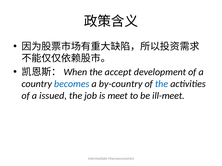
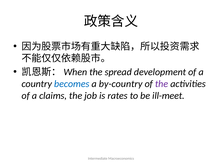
accept: accept -> spread (118, 72)
the colour: blue -> purple (162, 84)
issued: issued -> claims (53, 96)
meet: meet -> rates (118, 96)
